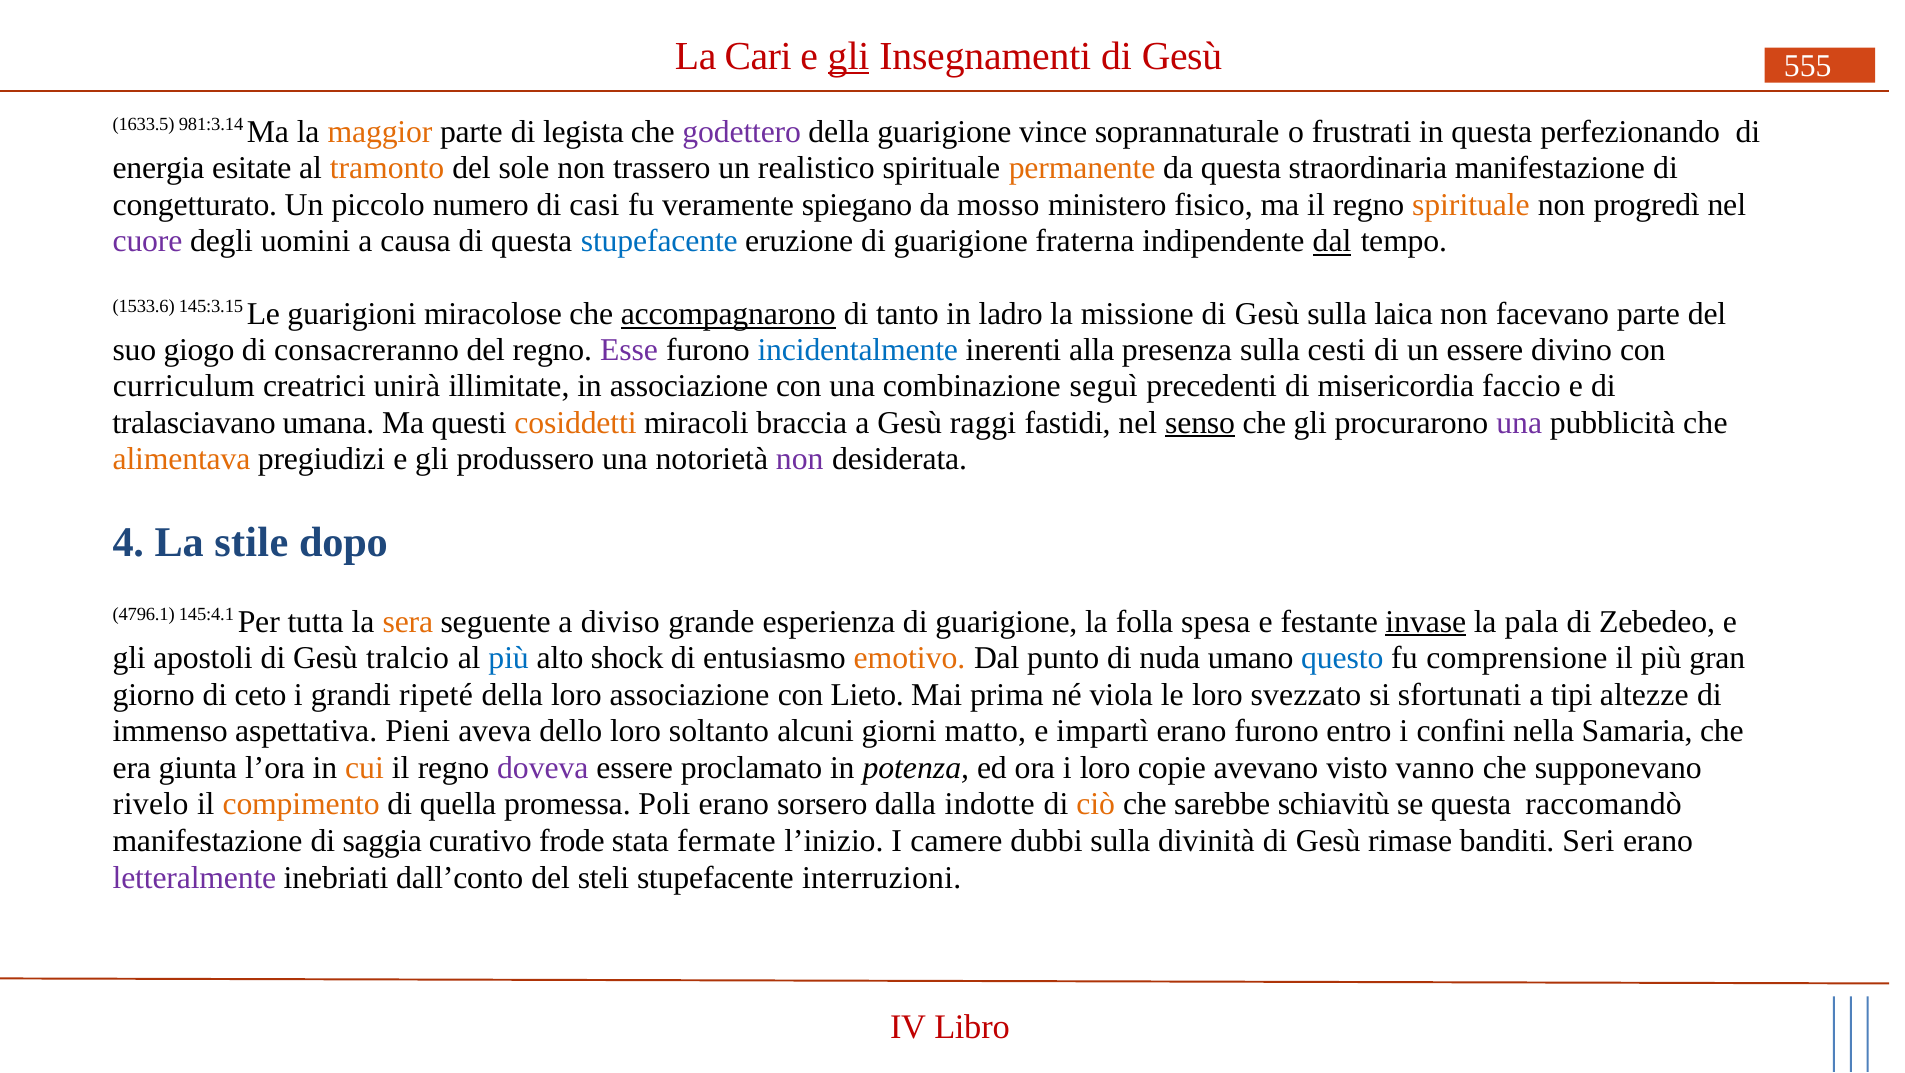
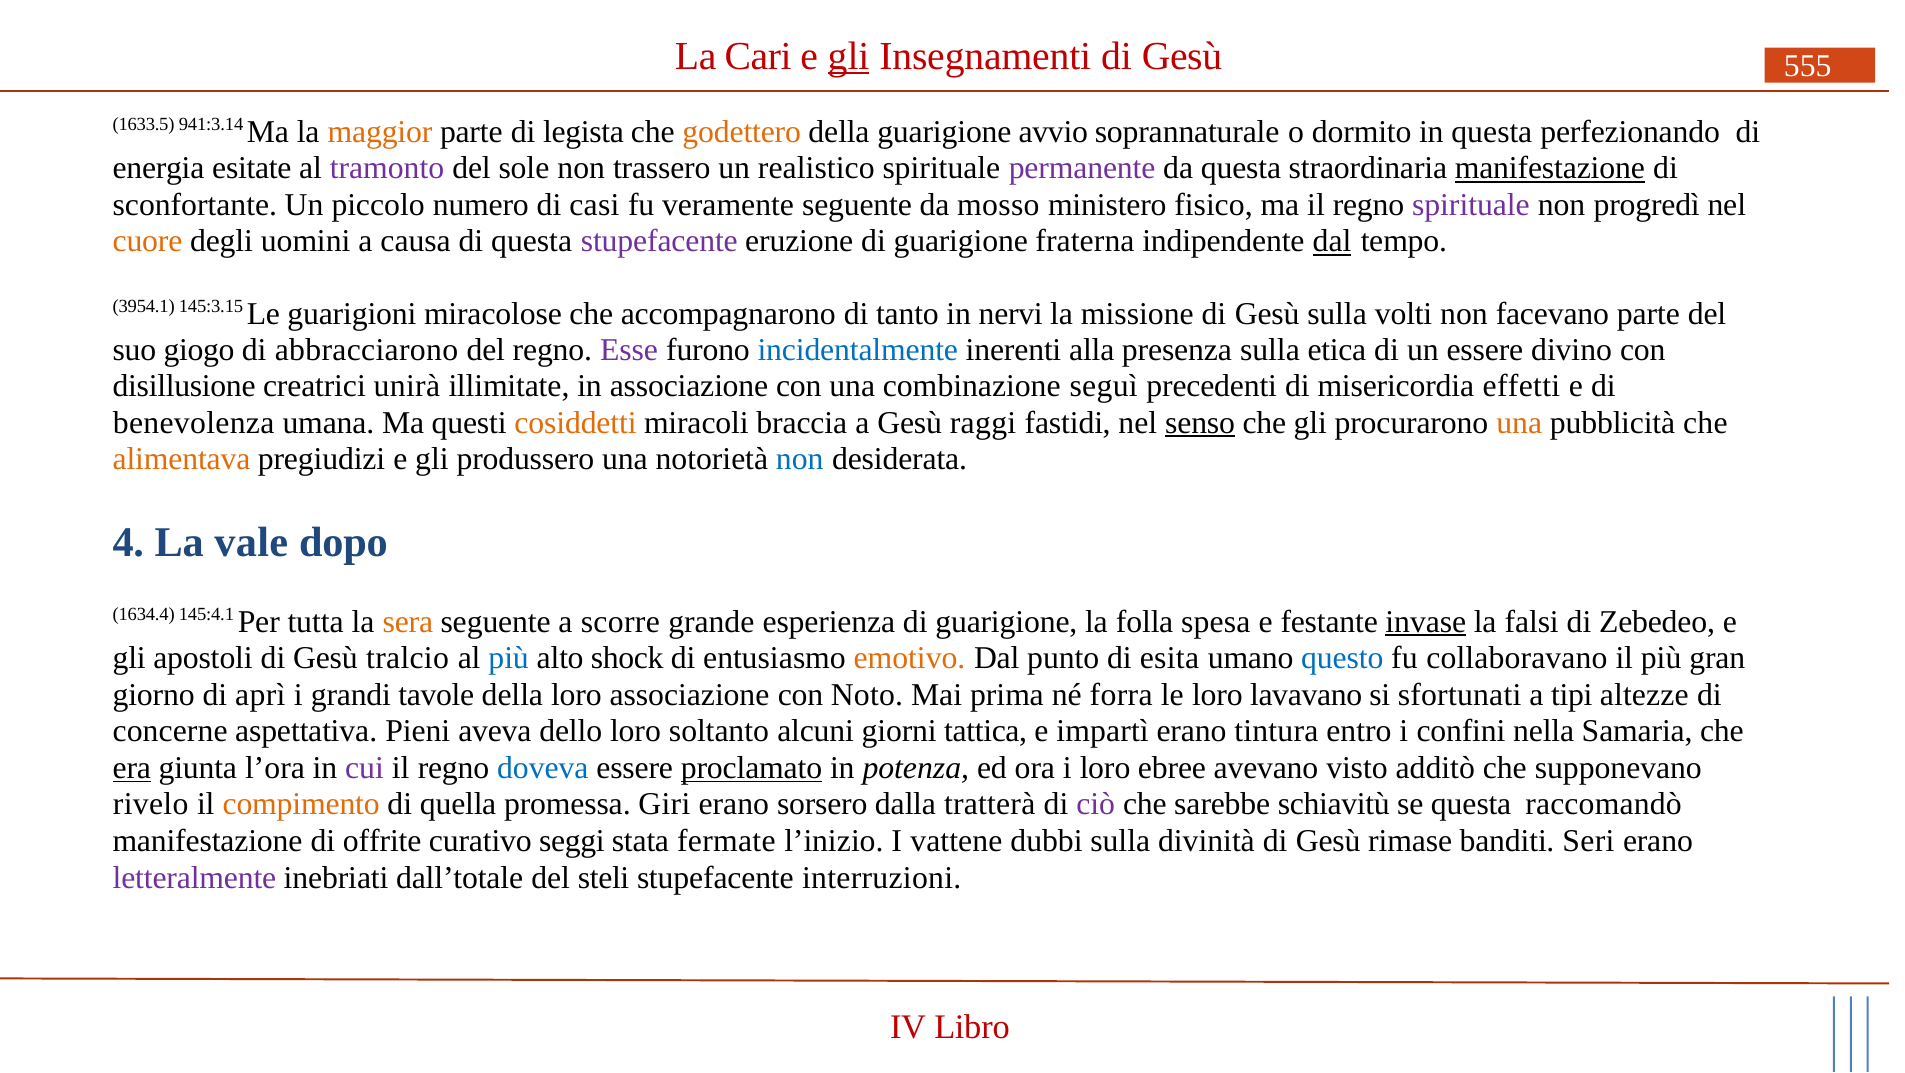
981:3.14: 981:3.14 -> 941:3.14 (211, 124)
godettero colour: purple -> orange (742, 132)
vince: vince -> avvio (1053, 132)
frustrati: frustrati -> dormito (1362, 132)
tramonto colour: orange -> purple (387, 168)
permanente colour: orange -> purple (1082, 168)
manifestazione underline: none -> present (1550, 168)
congetturato: congetturato -> sconfortante (195, 205)
veramente spiegano: spiegano -> seguente (857, 205)
spirituale colour: orange -> purple (1471, 205)
cuore colour: purple -> orange (148, 241)
stupefacente colour: blue -> purple (659, 241)
1533.6: 1533.6 -> 3954.1 (144, 306)
accompagnarono underline: present -> none (728, 314)
ladro: ladro -> nervi (1011, 314)
laica: laica -> volti (1404, 314)
consacreranno: consacreranno -> abbracciarono (366, 350)
cesti: cesti -> etica (1337, 350)
curriculum: curriculum -> disillusione (184, 386)
faccio: faccio -> effetti (1521, 386)
tralasciavano: tralasciavano -> benevolenza (194, 423)
una colour: purple -> orange (1519, 423)
non colour: purple -> blue (800, 459)
stile: stile -> vale (251, 542)
4796.1: 4796.1 -> 1634.4 (144, 614)
diviso: diviso -> scorre (620, 622)
pala: pala -> falsi (1532, 622)
nuda: nuda -> esita (1169, 658)
comprensione: comprensione -> collaboravano (1517, 658)
ceto: ceto -> aprì (260, 695)
ripeté: ripeté -> tavole (436, 695)
Lieto: Lieto -> Noto (867, 695)
viola: viola -> forra (1121, 695)
svezzato: svezzato -> lavavano (1306, 695)
immenso: immenso -> concerne (170, 731)
matto: matto -> tattica (986, 731)
erano furono: furono -> tintura (1276, 731)
era underline: none -> present (132, 768)
cui colour: orange -> purple (365, 768)
doveva colour: purple -> blue (543, 768)
proclamato underline: none -> present (751, 768)
copie: copie -> ebree (1172, 768)
vanno: vanno -> additò (1435, 768)
Poli: Poli -> Giri (664, 804)
indotte: indotte -> tratterà (990, 804)
ciò colour: orange -> purple (1096, 804)
saggia: saggia -> offrite (382, 841)
frode: frode -> seggi (572, 841)
camere: camere -> vattene (956, 841)
dall’conto: dall’conto -> dall’totale (460, 878)
